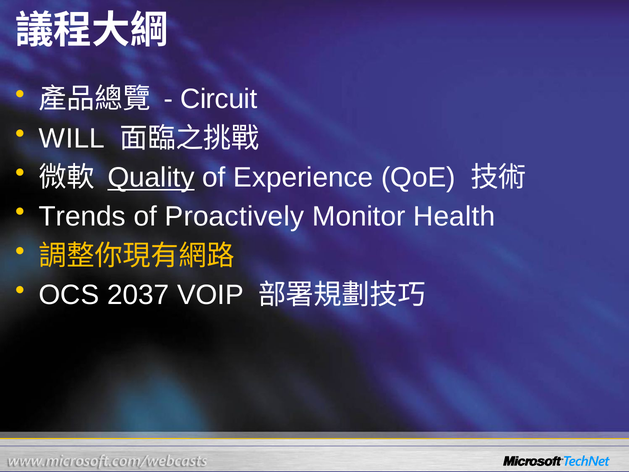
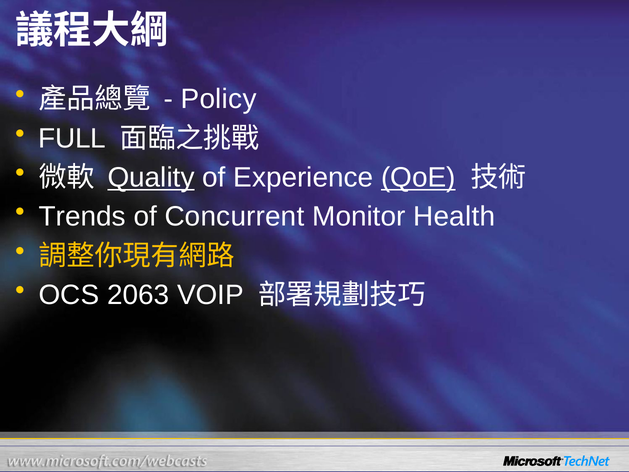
Circuit: Circuit -> Policy (219, 99)
WILL: WILL -> FULL (72, 138)
QoE underline: none -> present (418, 177)
Proactively: Proactively -> Concurrent (234, 217)
2037: 2037 -> 2063 (138, 295)
